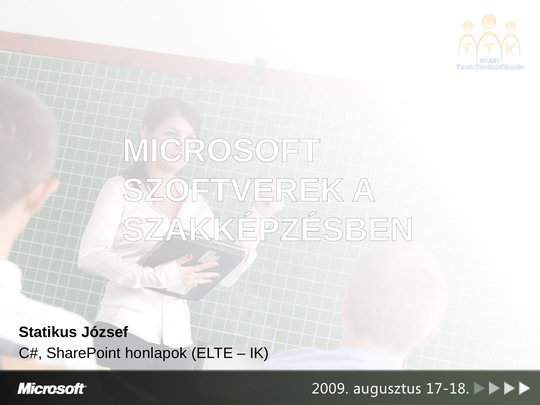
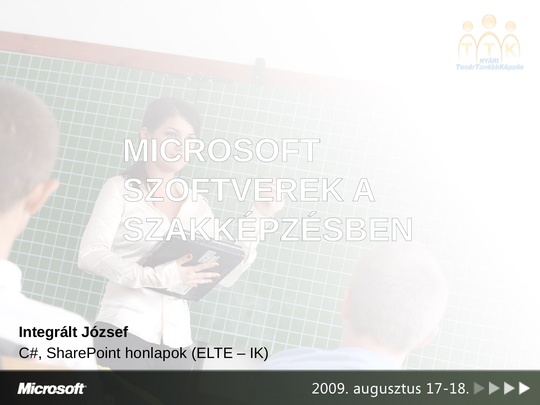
Statikus: Statikus -> Integrált (48, 332)
